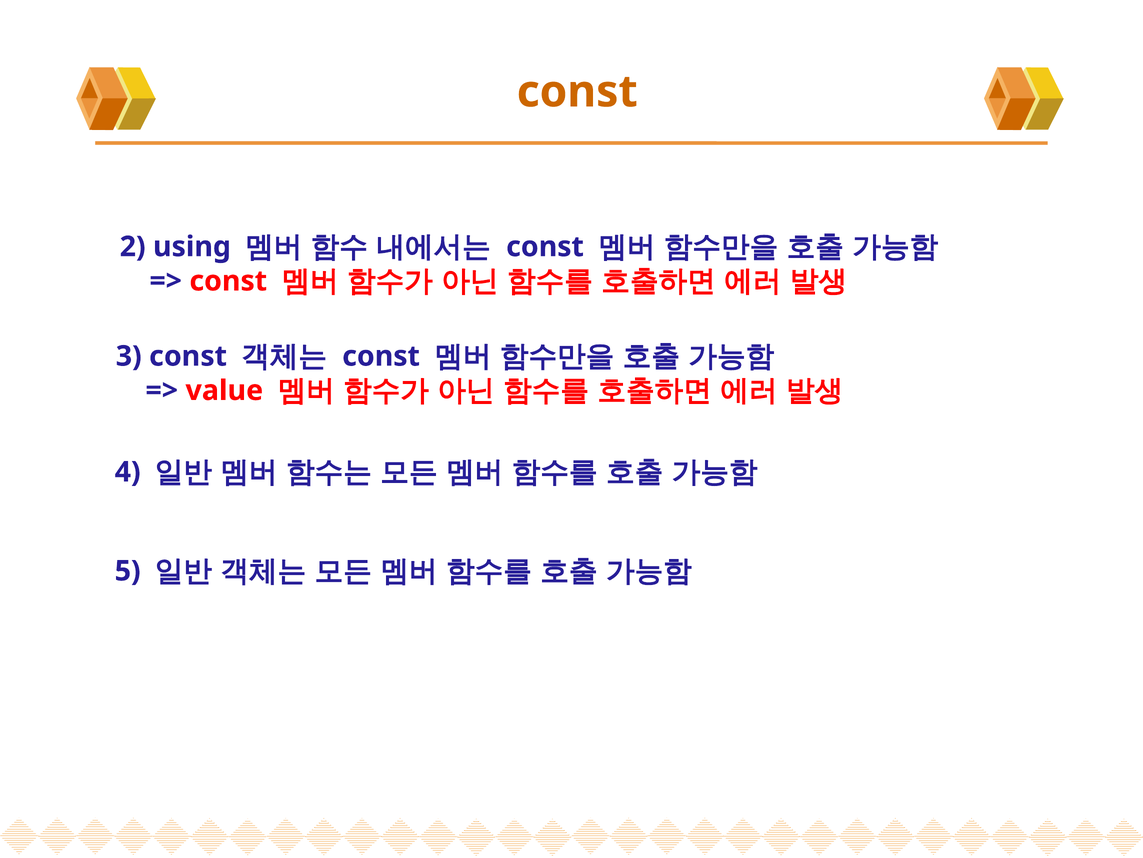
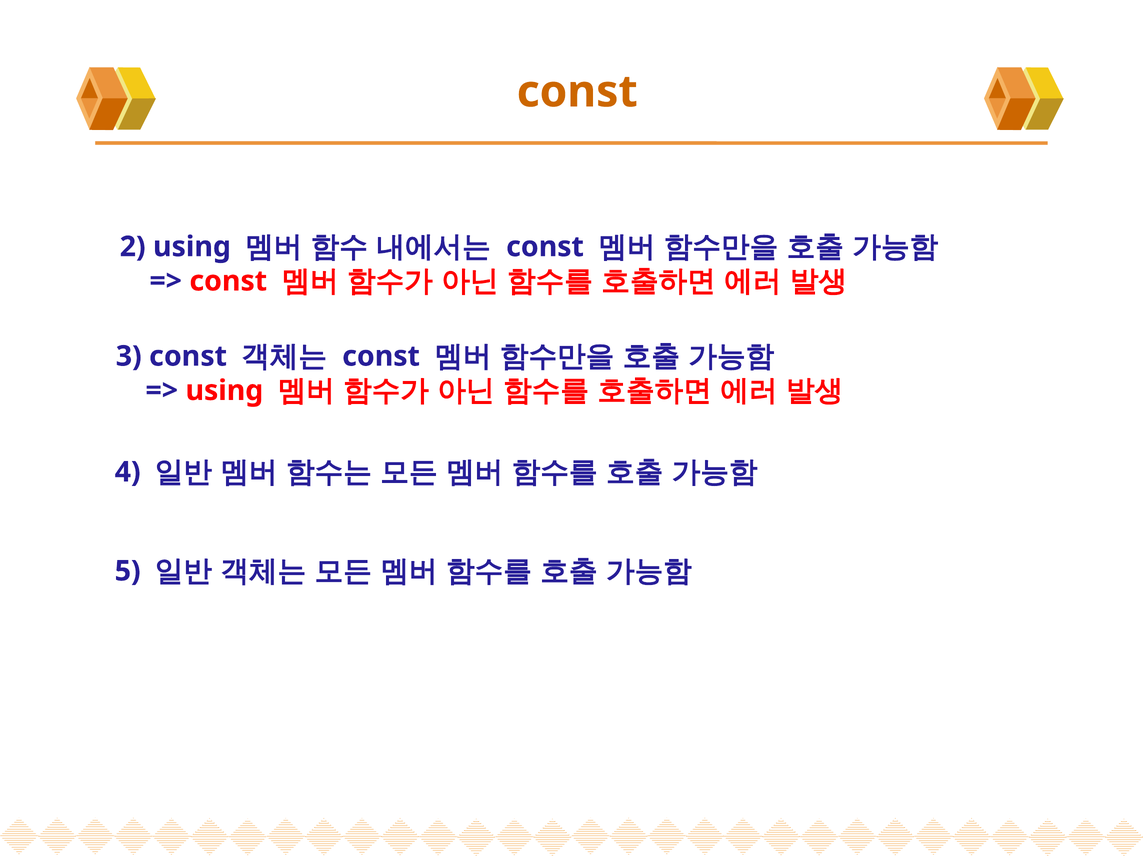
value: value -> using (224, 390)
